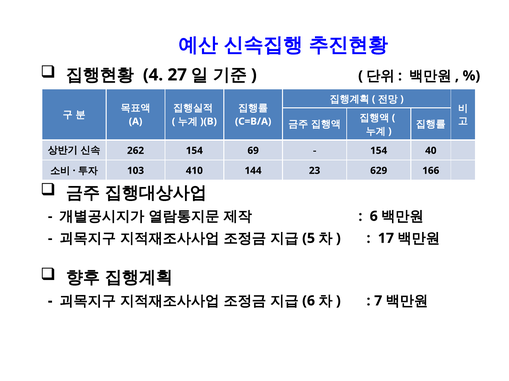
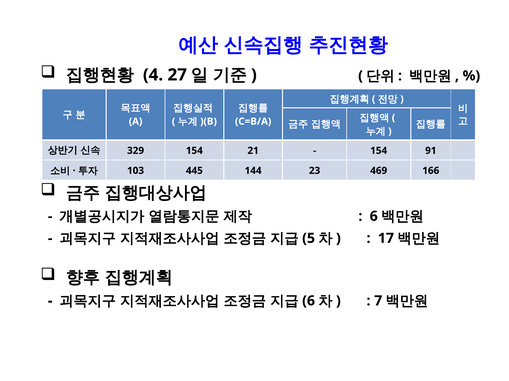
262: 262 -> 329 (136, 151)
69: 69 -> 21 (253, 151)
40: 40 -> 91 (431, 151)
410: 410 -> 445 (194, 171)
629: 629 -> 469 (379, 171)
